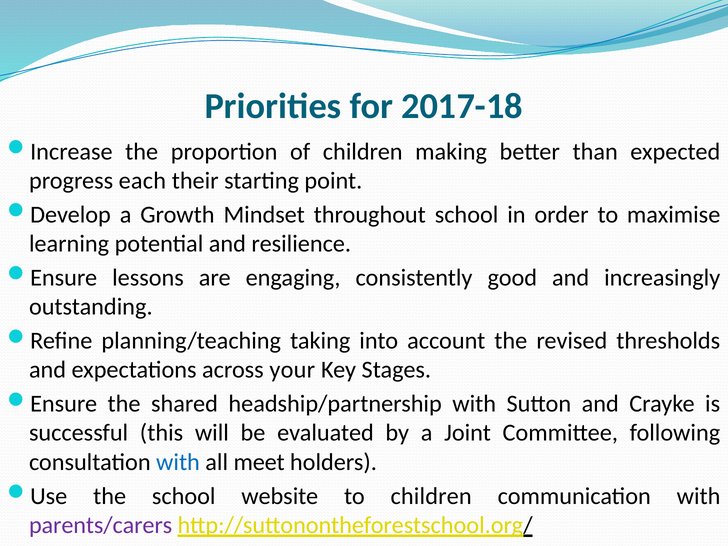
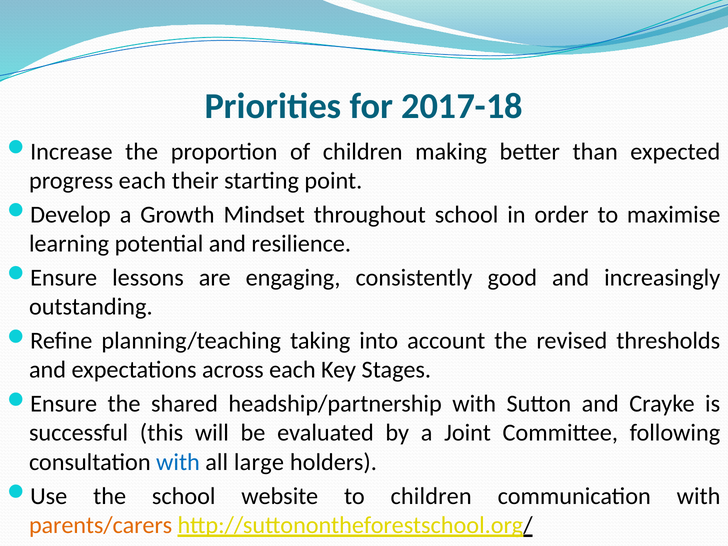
across your: your -> each (292, 370)
meet: meet -> large (259, 462)
parents/carers colour: purple -> orange (101, 525)
